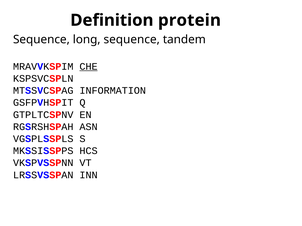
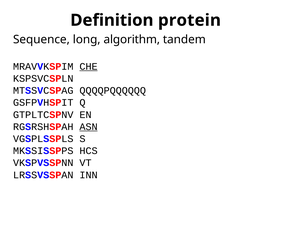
long sequence: sequence -> algorithm (132, 40)
INFORMATION: INFORMATION -> QQQQPQQQQQQ (113, 91)
ASN underline: none -> present (89, 127)
